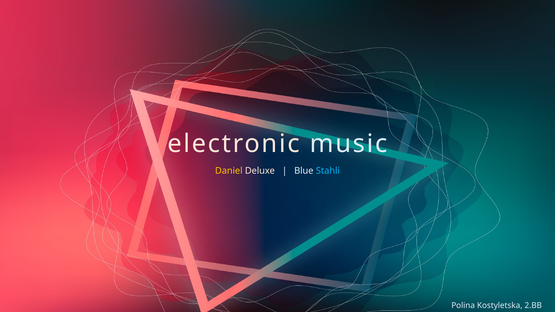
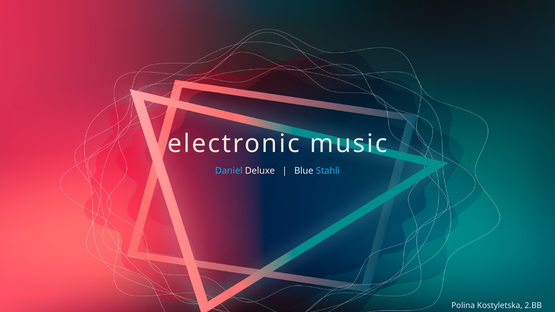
Daniel colour: yellow -> light blue (229, 171)
